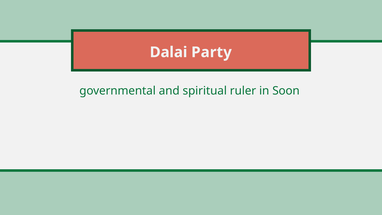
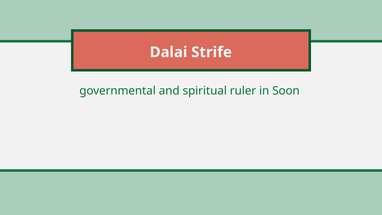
Party: Party -> Strife (212, 52)
